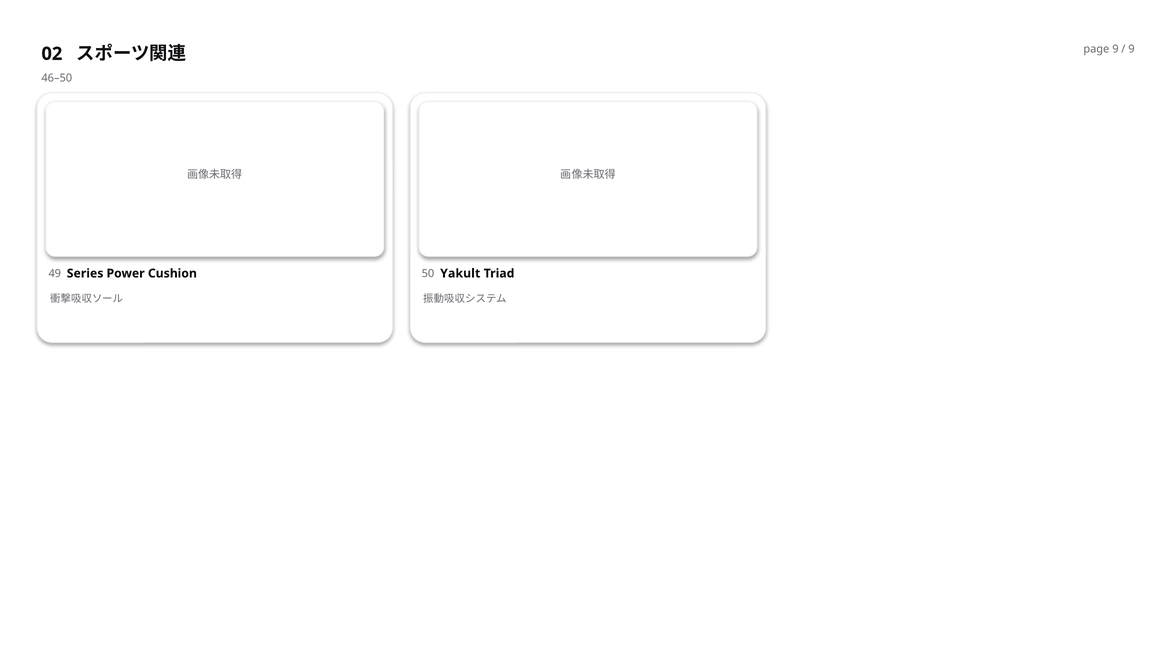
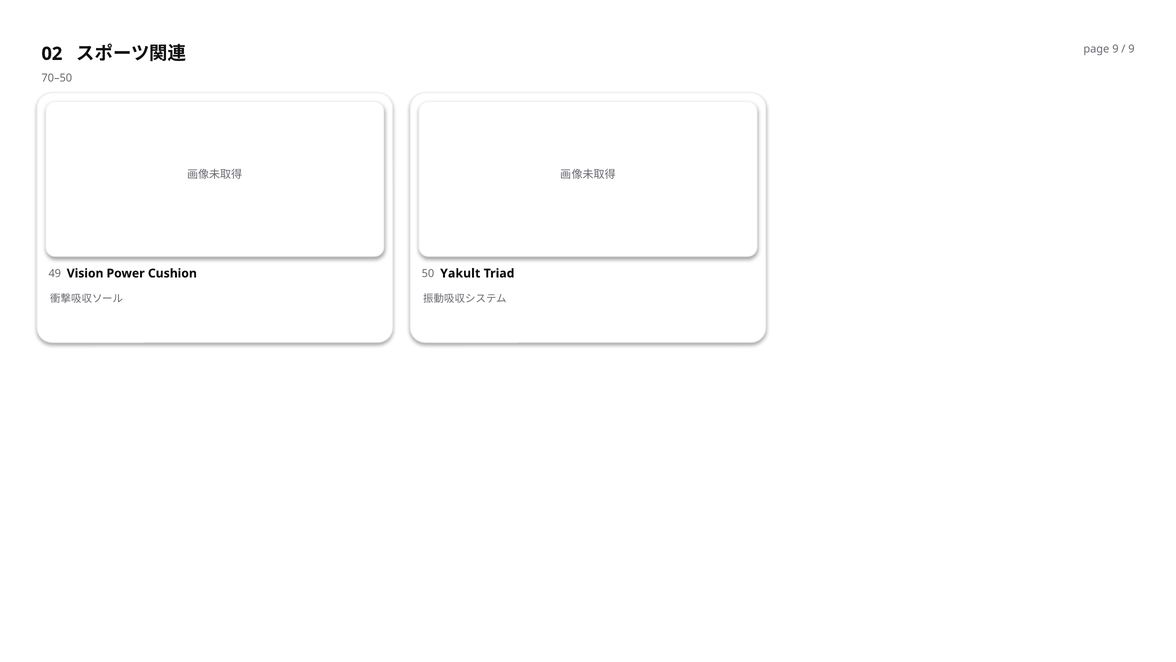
46–50: 46–50 -> 70–50 (57, 78)
Series: Series -> Vision (85, 273)
